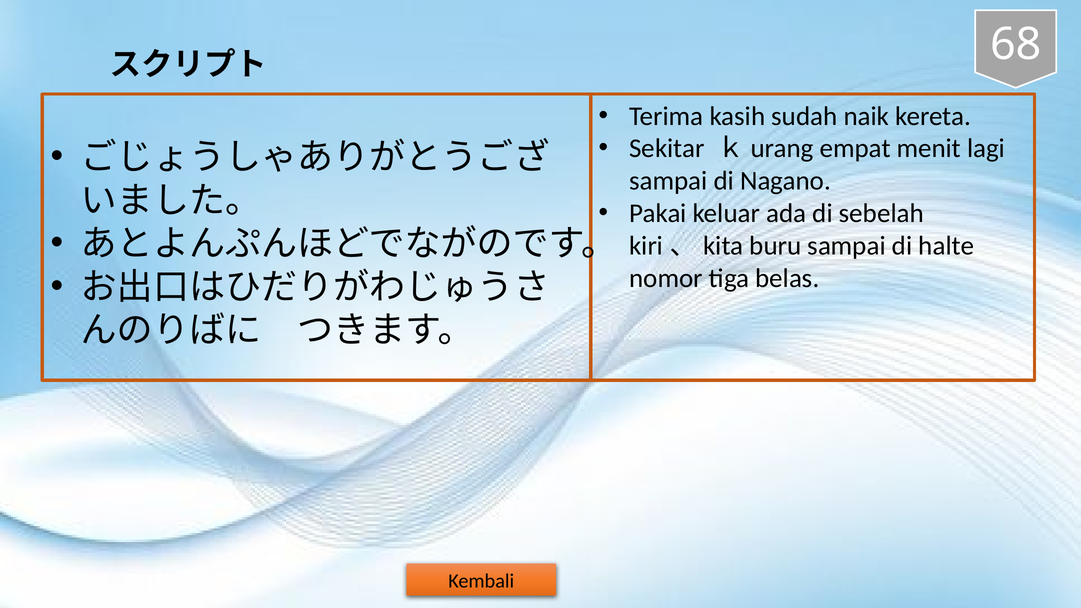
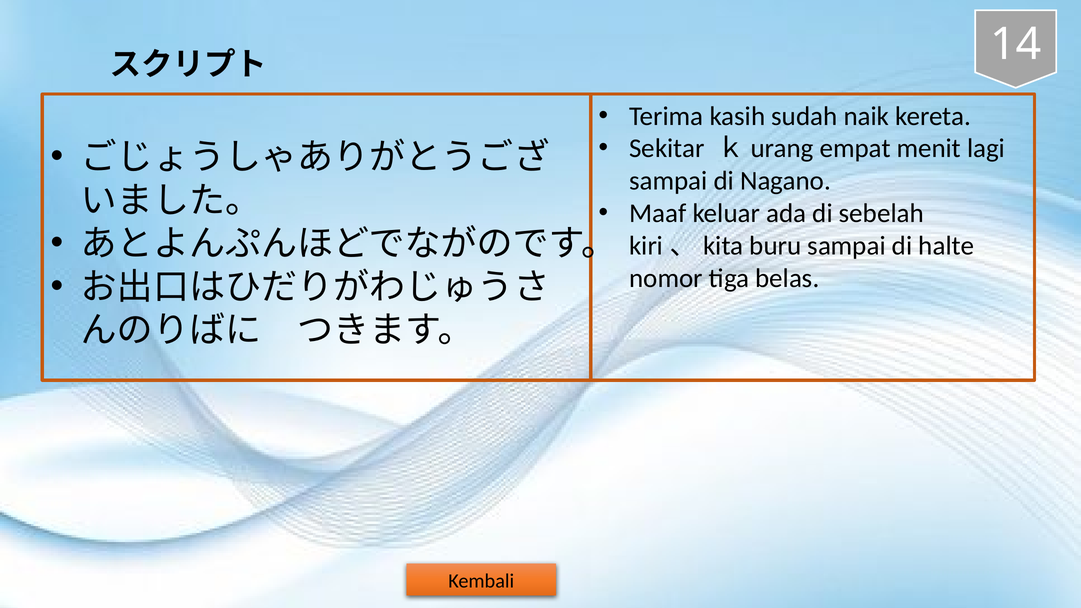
68: 68 -> 14 (1016, 44)
Pakai: Pakai -> Maaf (658, 213)
